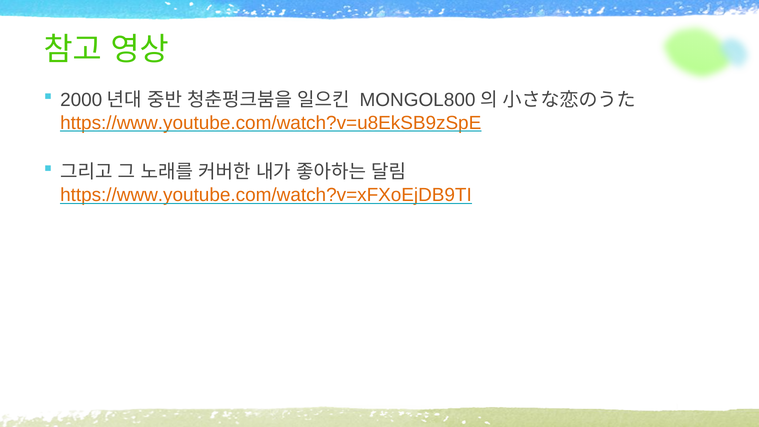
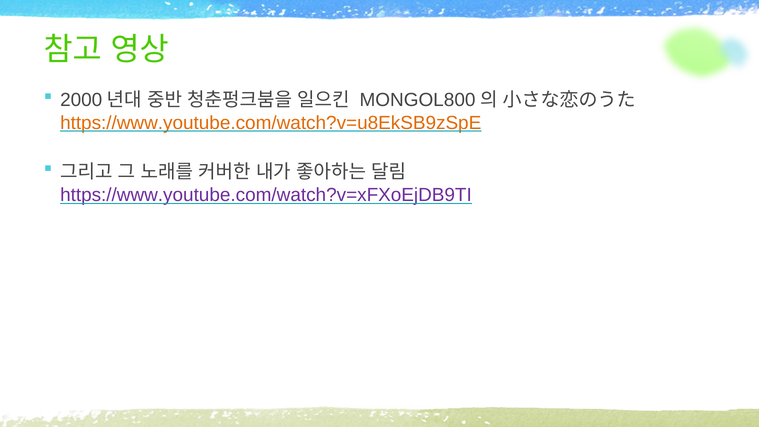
https://www.youtube.com/watch?v=xFXoEjDB9TI colour: orange -> purple (266, 195)
